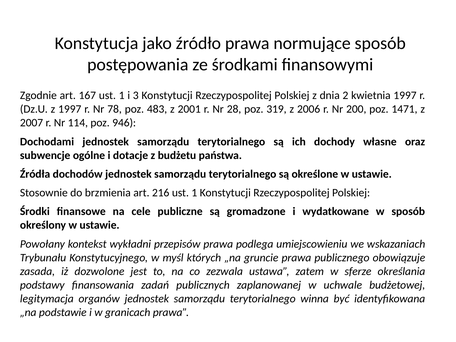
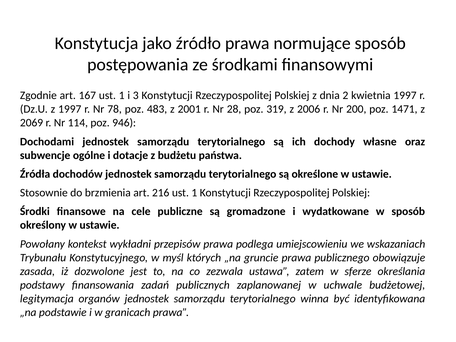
2007: 2007 -> 2069 (32, 123)
